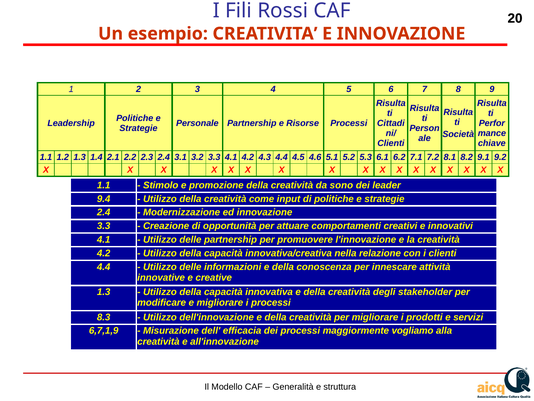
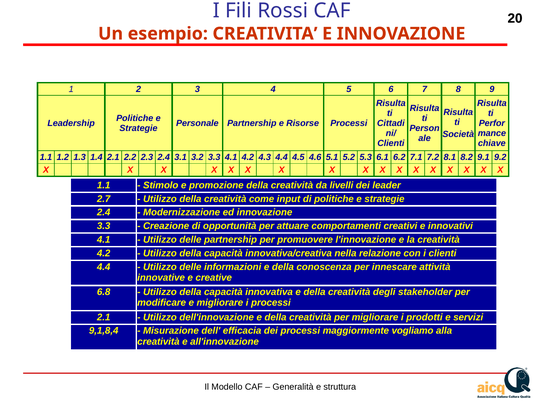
sono: sono -> livelli (341, 185)
9.4: 9.4 -> 2.7 (104, 199)
1.3: 1.3 -> 6.8 (104, 292)
8.3: 8.3 -> 2.1 (104, 317)
6,7,1,9: 6,7,1,9 -> 9,1,8,4 (104, 330)
